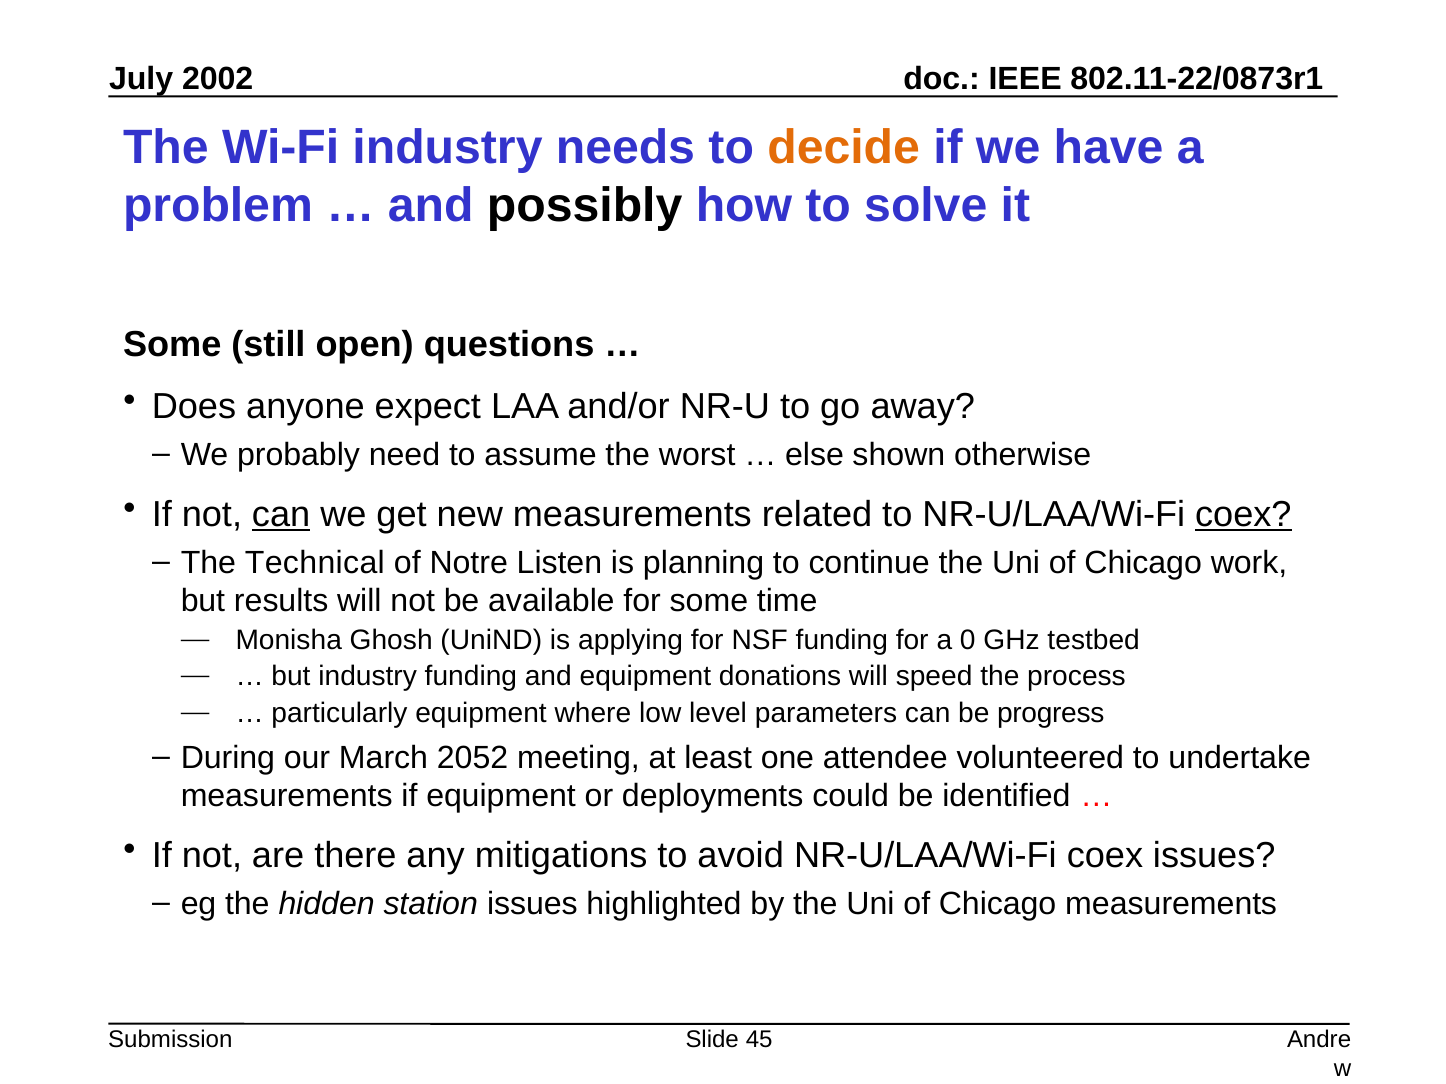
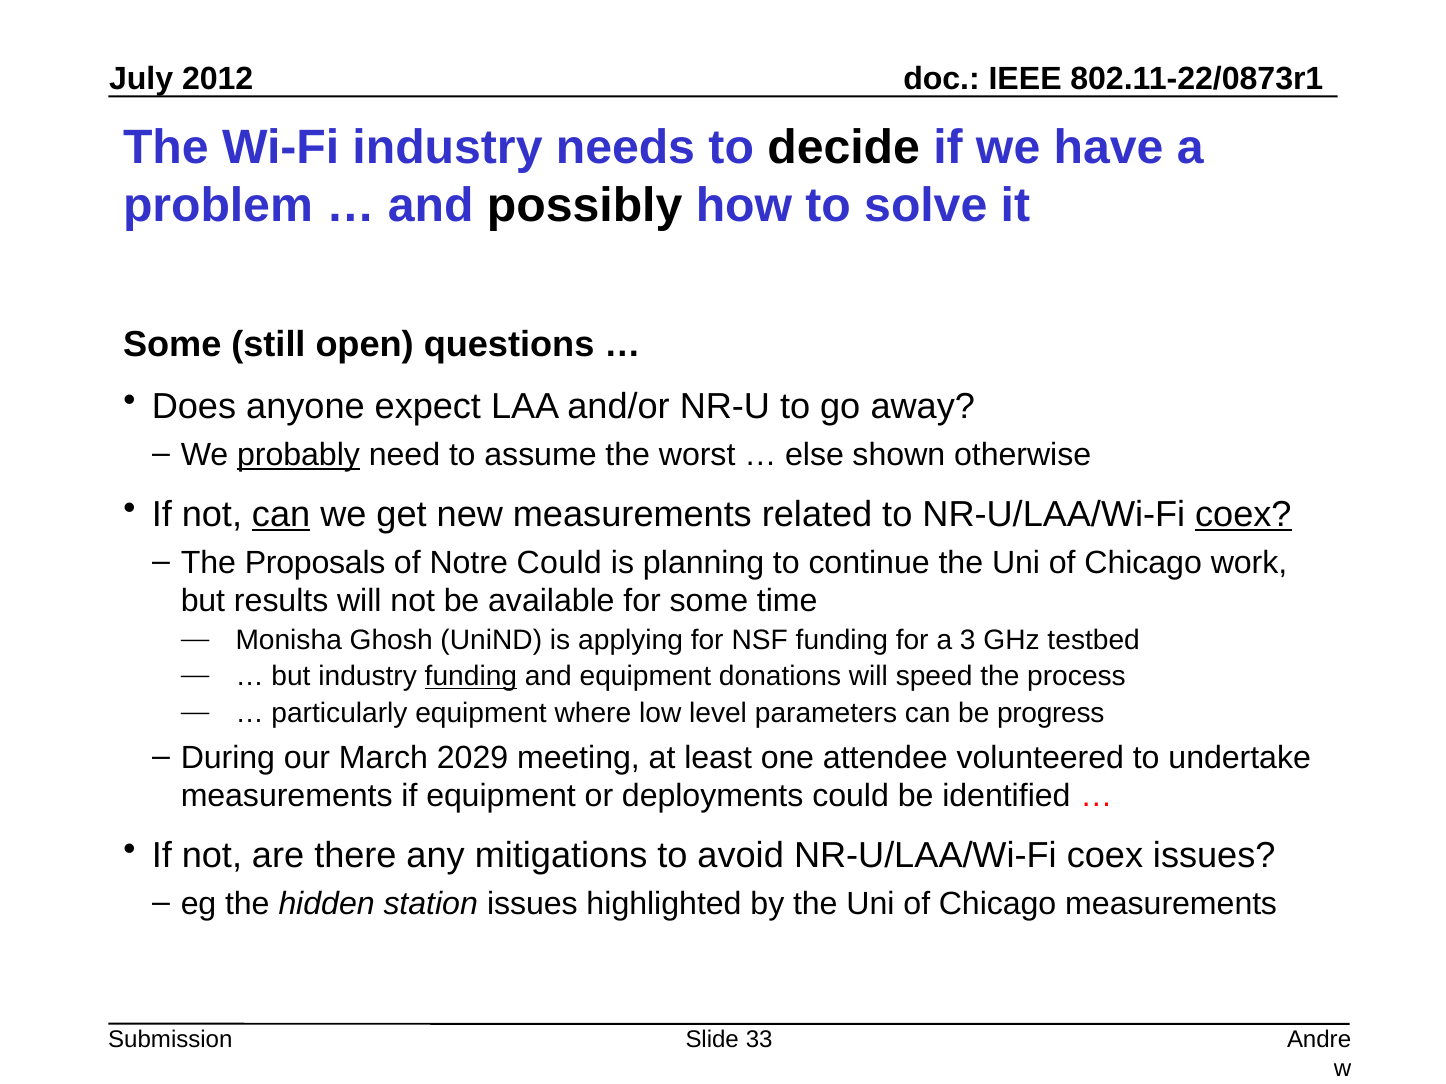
2002: 2002 -> 2012 (218, 79)
decide colour: orange -> black (844, 148)
probably underline: none -> present (299, 455)
Technical: Technical -> Proposals (315, 563)
Notre Listen: Listen -> Could (559, 563)
0: 0 -> 3 (968, 640)
funding underline: none -> present (471, 677)
2052: 2052 -> 2029 (473, 758)
45: 45 -> 33 (759, 1040)
